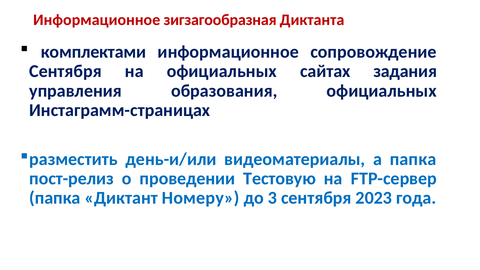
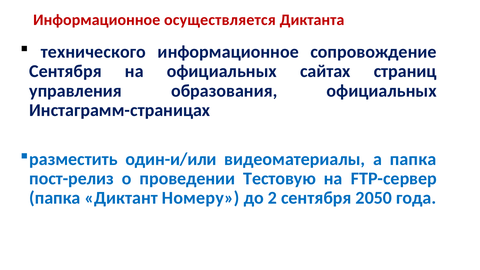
зигзагообразная: зигзагообразная -> осуществляется (220, 20)
комплектами: комплектами -> технического (93, 52)
задания: задания -> страниц (405, 71)
день-и/или: день-и/или -> один-и/или (171, 159)
3: 3 -> 2 (272, 198)
2023: 2023 -> 2050 (374, 198)
